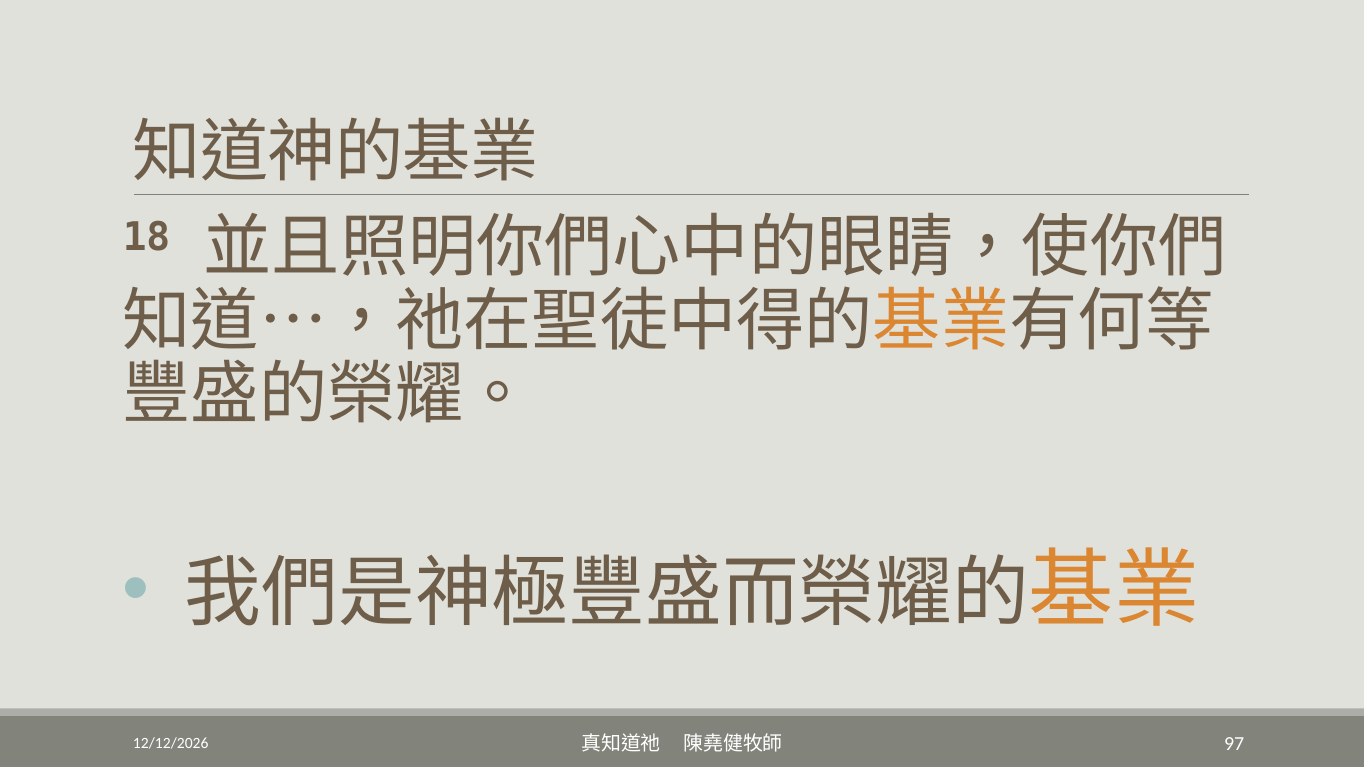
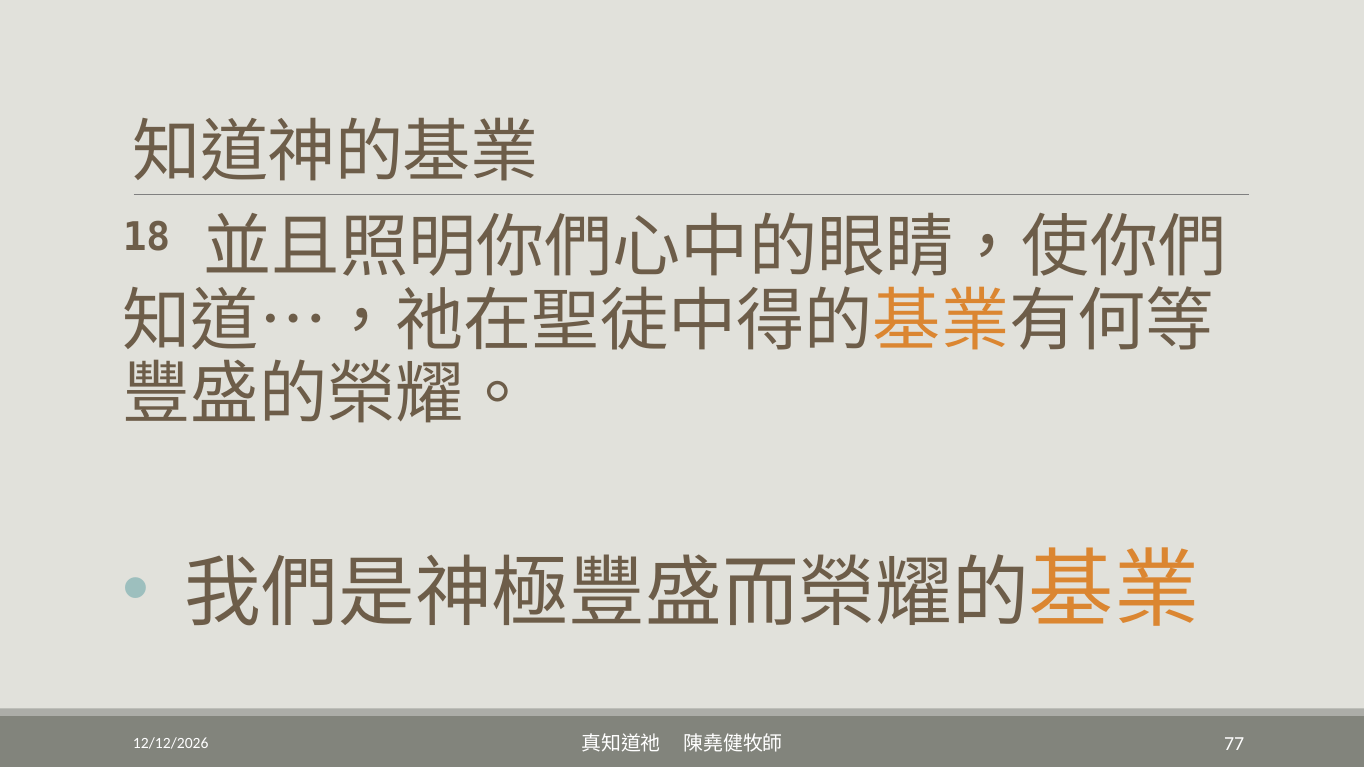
97: 97 -> 77 (1234, 744)
